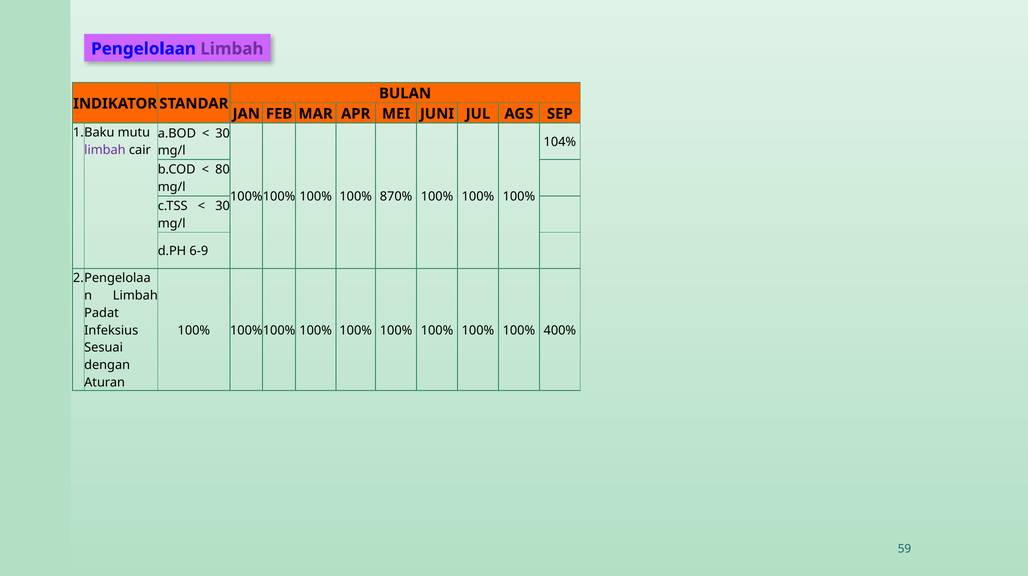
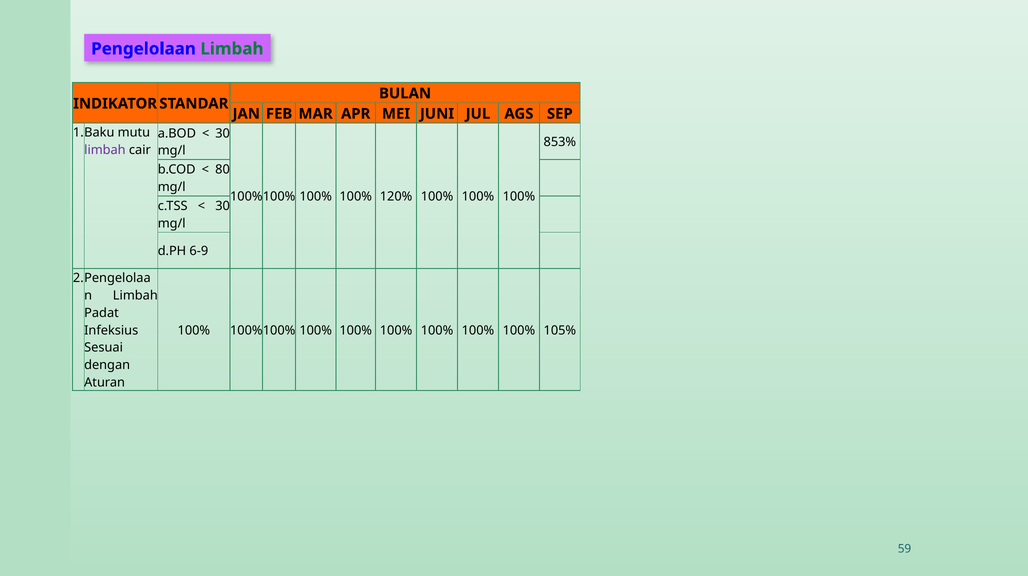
Limbah colour: purple -> green (232, 49)
104%: 104% -> 853% (560, 142)
870%: 870% -> 120% (396, 197)
400%: 400% -> 105% (560, 330)
